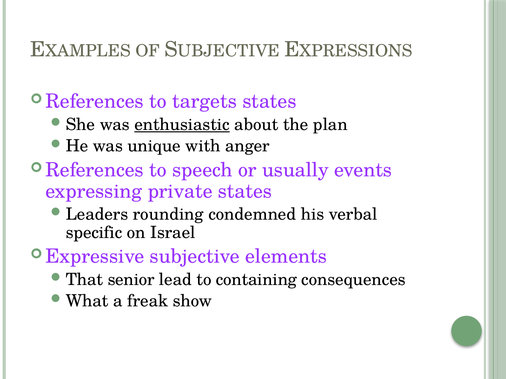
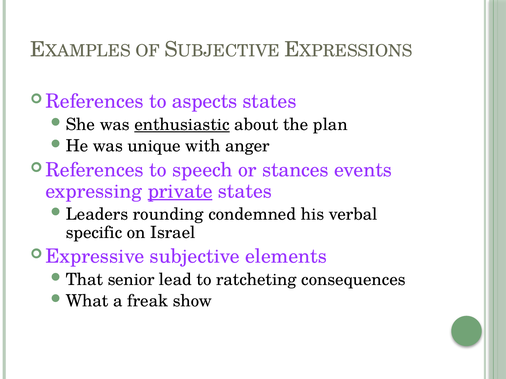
targets: targets -> aspects (205, 102)
usually: usually -> stances (295, 170)
private underline: none -> present (180, 191)
containing: containing -> ratcheting (256, 280)
